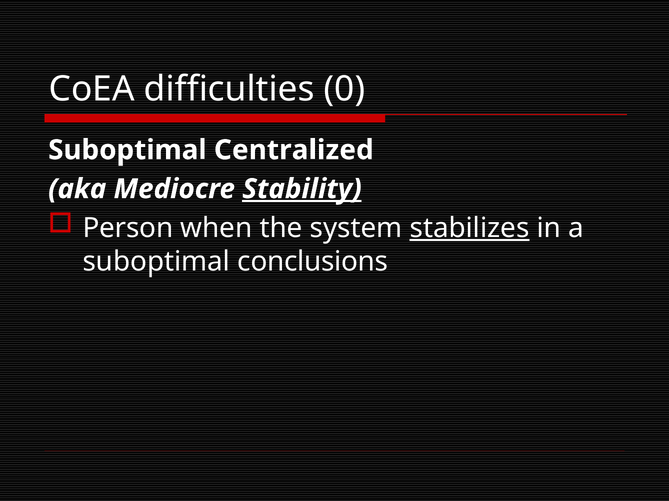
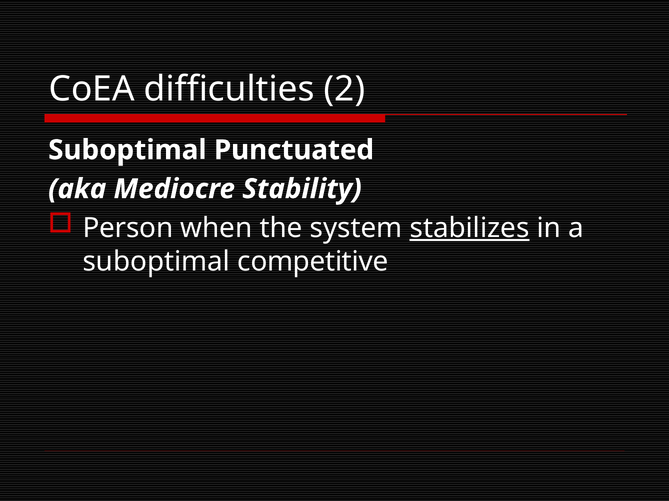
0: 0 -> 2 (344, 89)
Centralized: Centralized -> Punctuated (294, 150)
Stability underline: present -> none (302, 189)
conclusions: conclusions -> competitive (313, 262)
